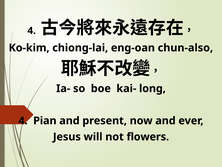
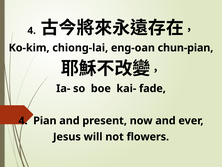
chun-also: chun-also -> chun-pian (185, 48)
long: long -> fade (152, 88)
